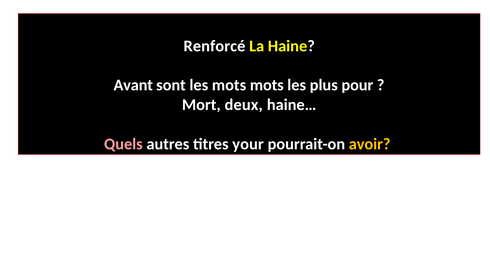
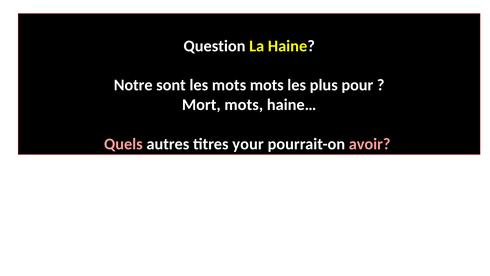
Renforcé: Renforcé -> Question (215, 46)
Avant: Avant -> Notre (133, 85)
Mort deux: deux -> mots (244, 105)
avoir colour: yellow -> pink (370, 144)
